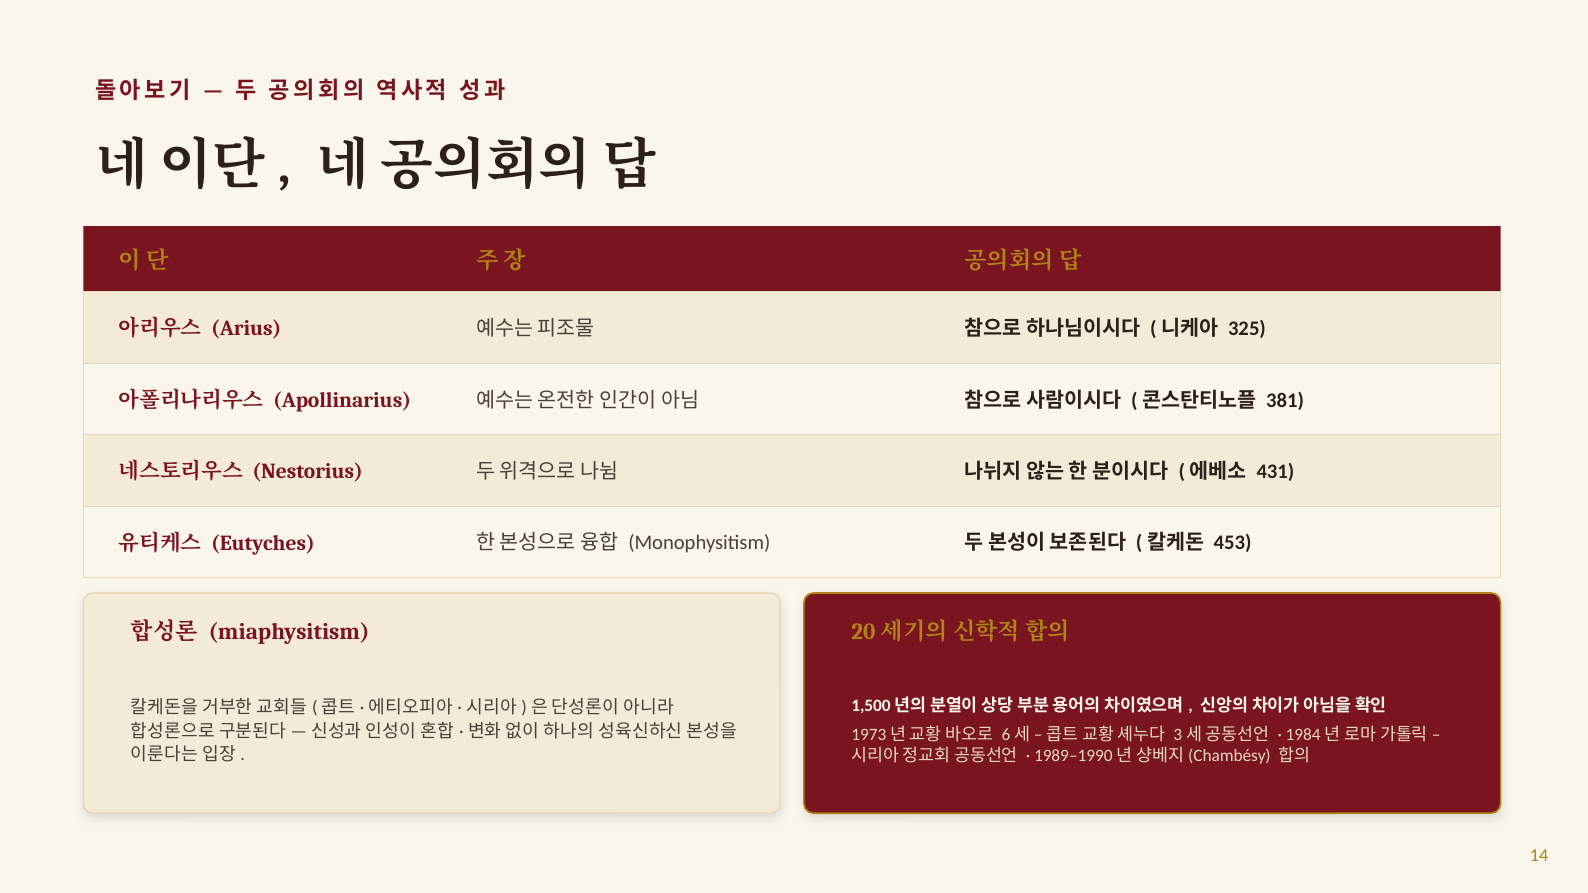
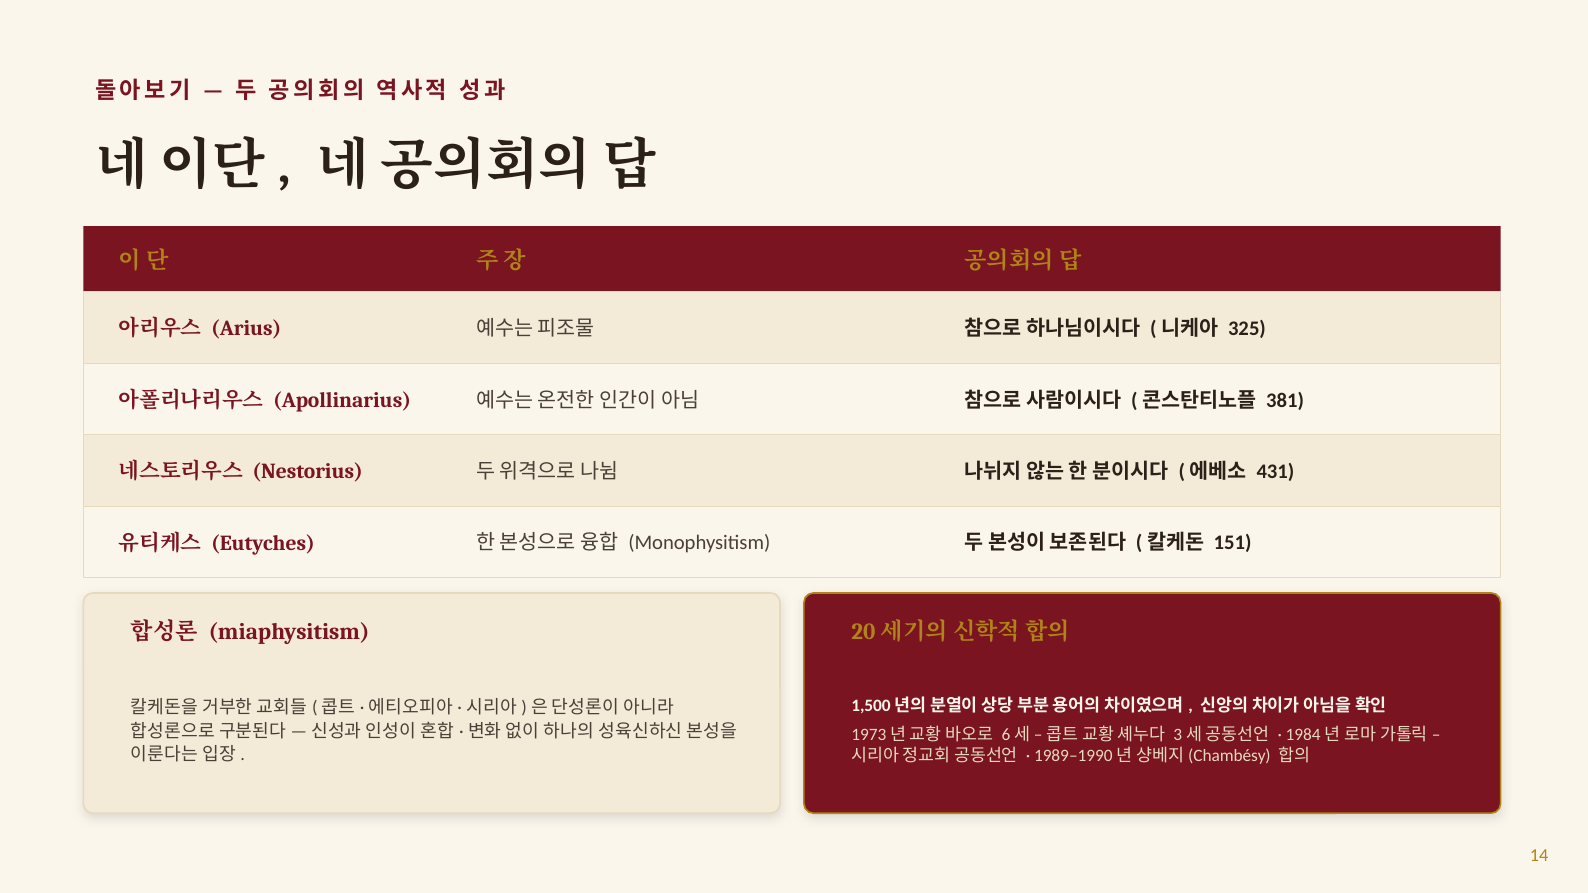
453: 453 -> 151 (1233, 543)
